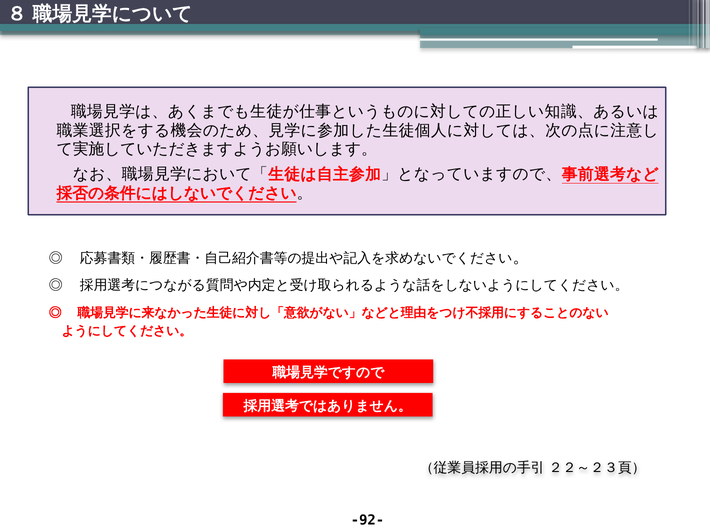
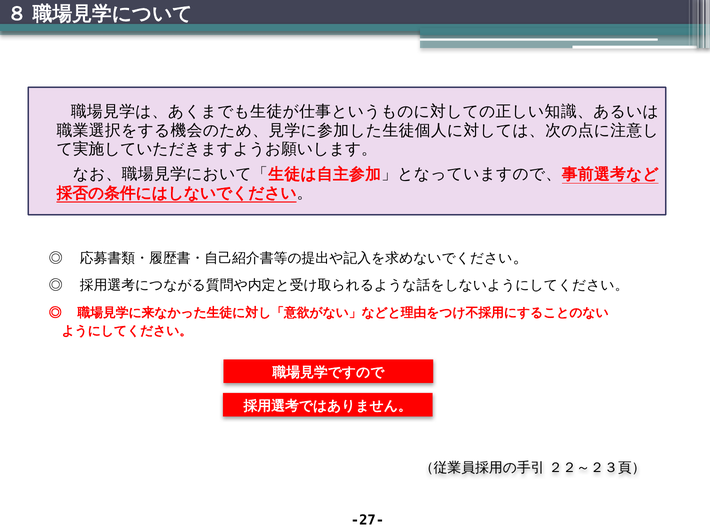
-92-: -92- -> -27- (367, 521)
